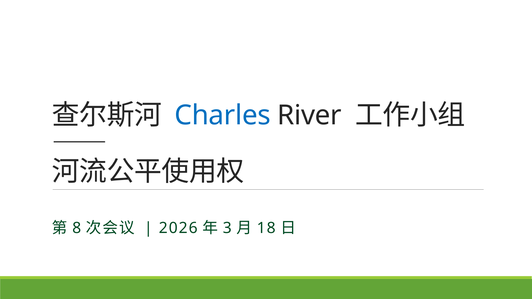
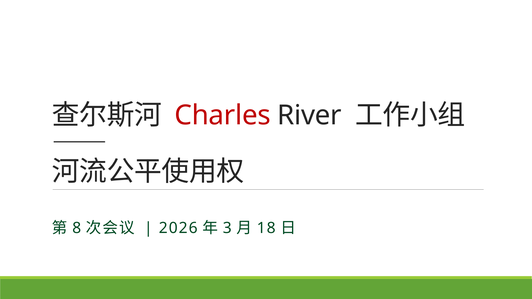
Charles colour: blue -> red (223, 115)
